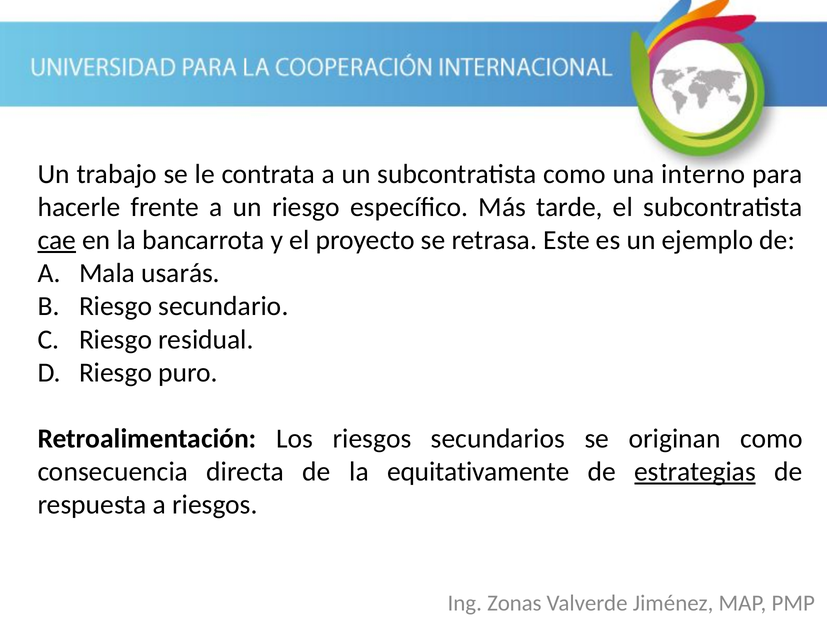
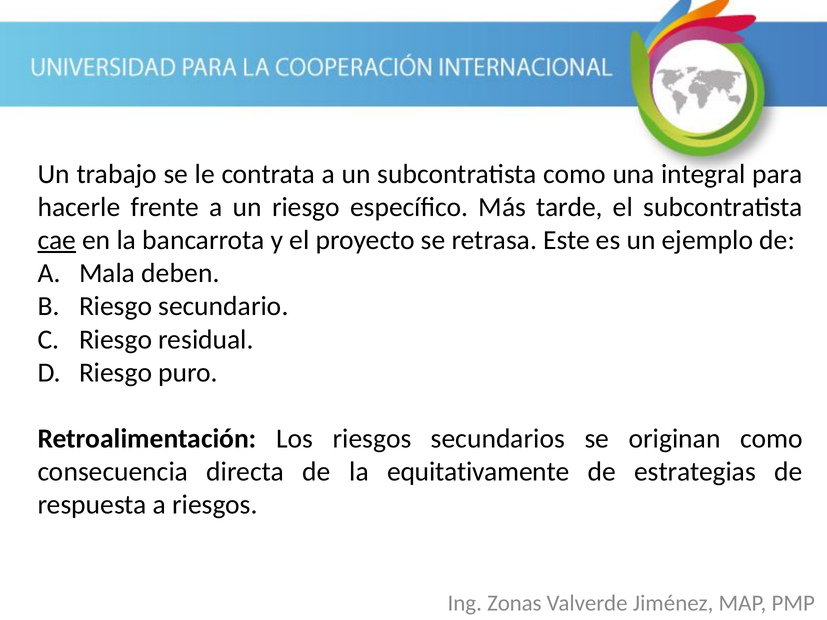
interno: interno -> integral (704, 174)
usarás: usarás -> deben (180, 273)
estrategias underline: present -> none (695, 472)
